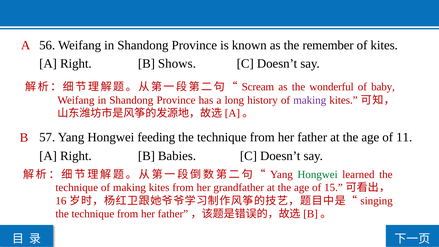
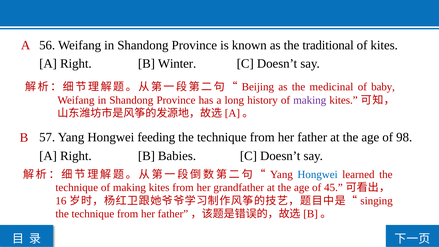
remember: remember -> traditional (328, 45)
Shows: Shows -> Winter (177, 64)
Scream: Scream -> Beijing (258, 87)
wonderful: wonderful -> medicinal (331, 87)
11: 11 -> 98 (404, 137)
Hongwei colour: green -> blue (318, 174)
15: 15 -> 45 (333, 188)
